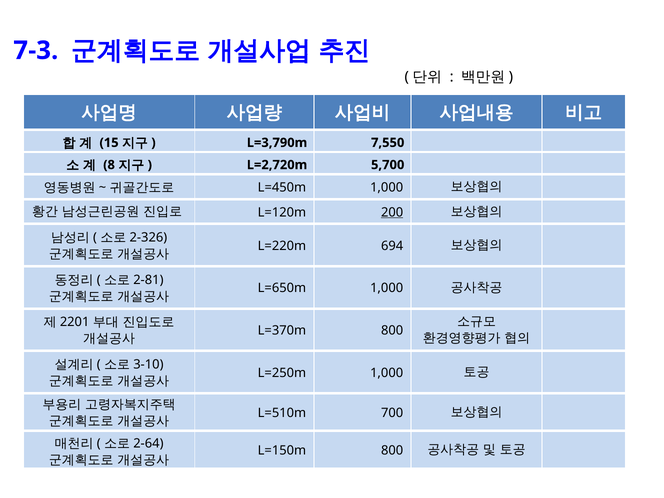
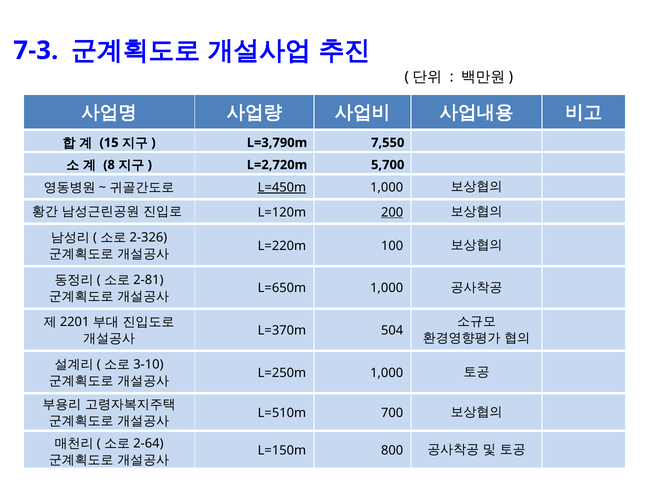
L=450m underline: none -> present (282, 187)
694: 694 -> 100 (392, 246)
L=370m 800: 800 -> 504 (392, 330)
